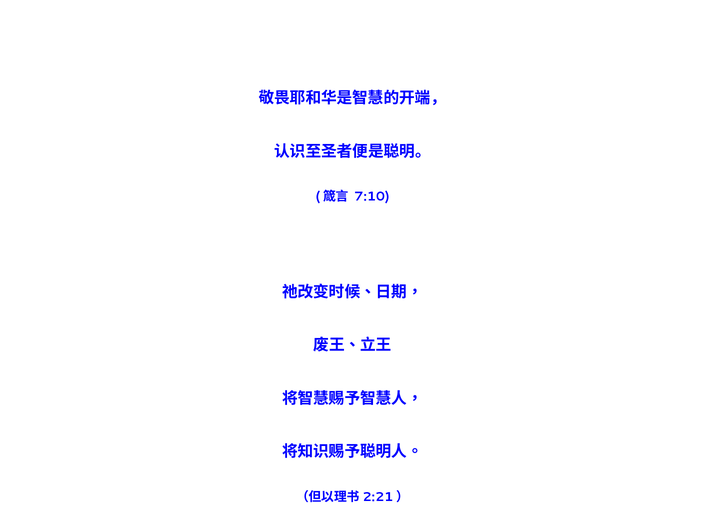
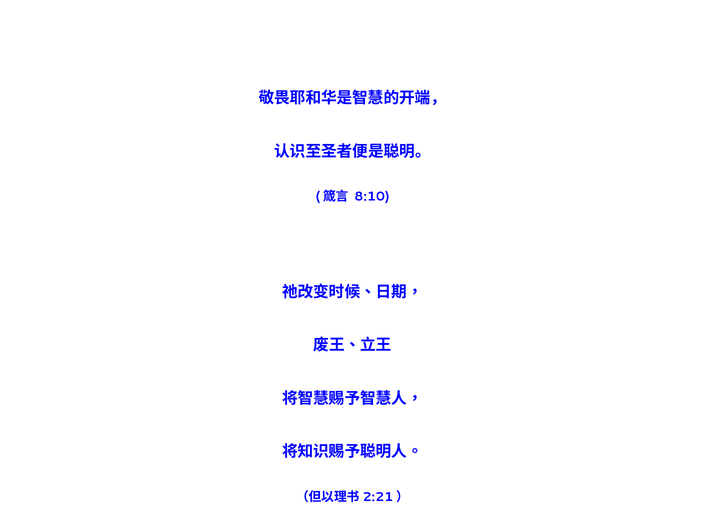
7:10: 7:10 -> 8:10 (372, 197)
